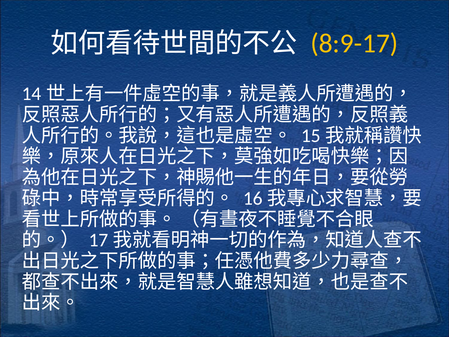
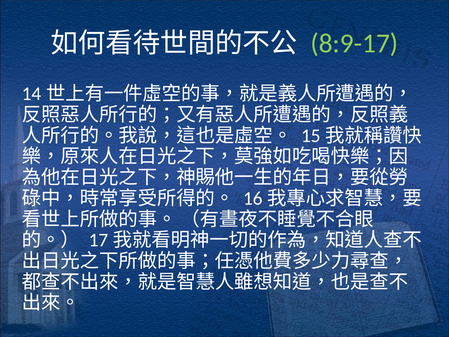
8:9-17 colour: yellow -> light green (354, 43)
